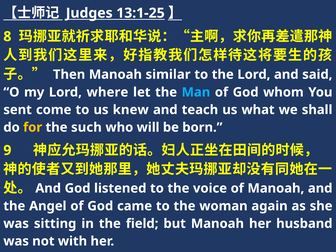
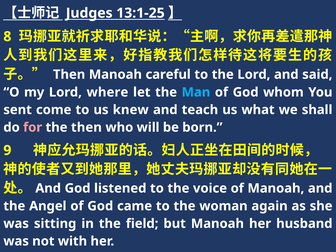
similar: similar -> careful (168, 74)
for colour: yellow -> pink (33, 127)
the such: such -> then (86, 127)
